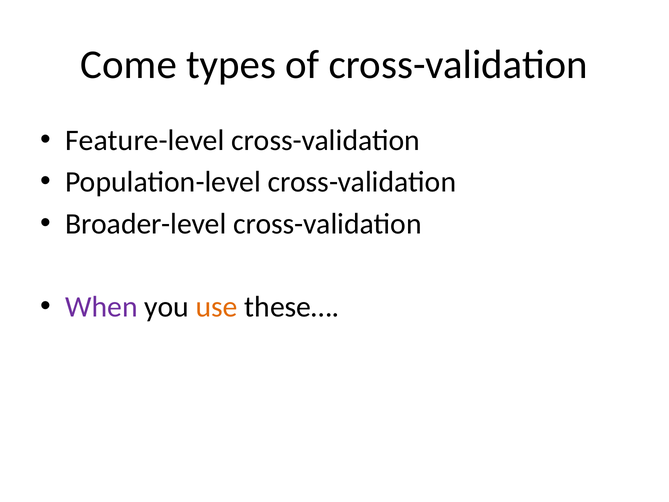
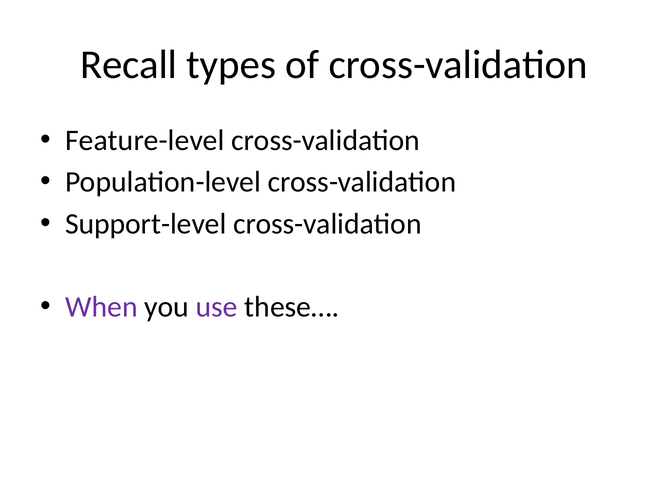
Come: Come -> Recall (129, 65)
Broader-level: Broader-level -> Support-level (146, 224)
use colour: orange -> purple (217, 307)
